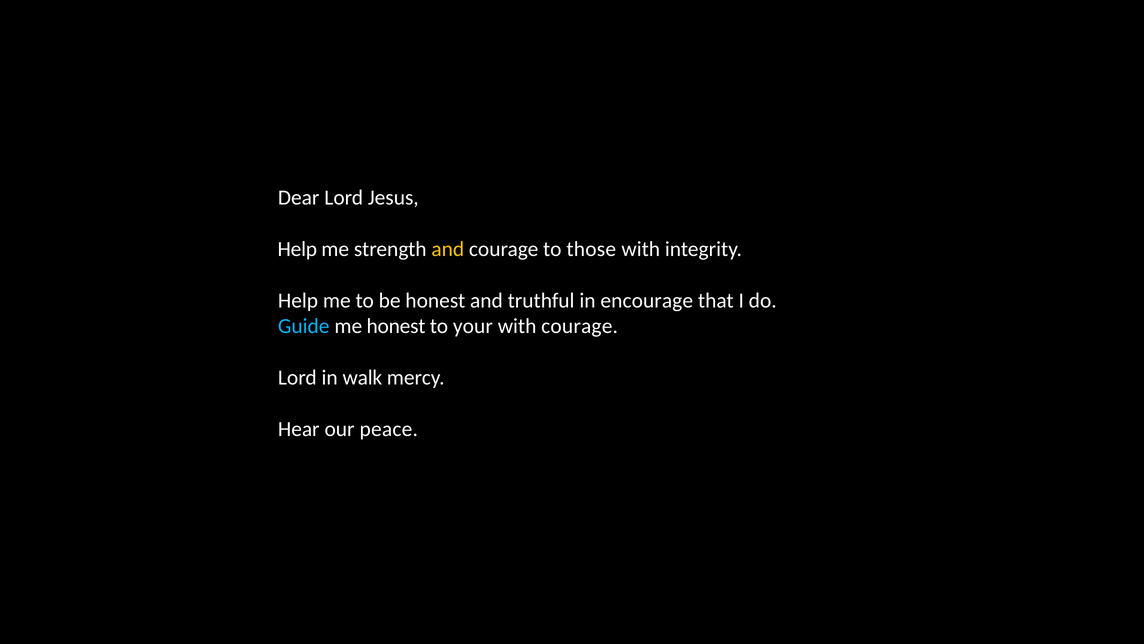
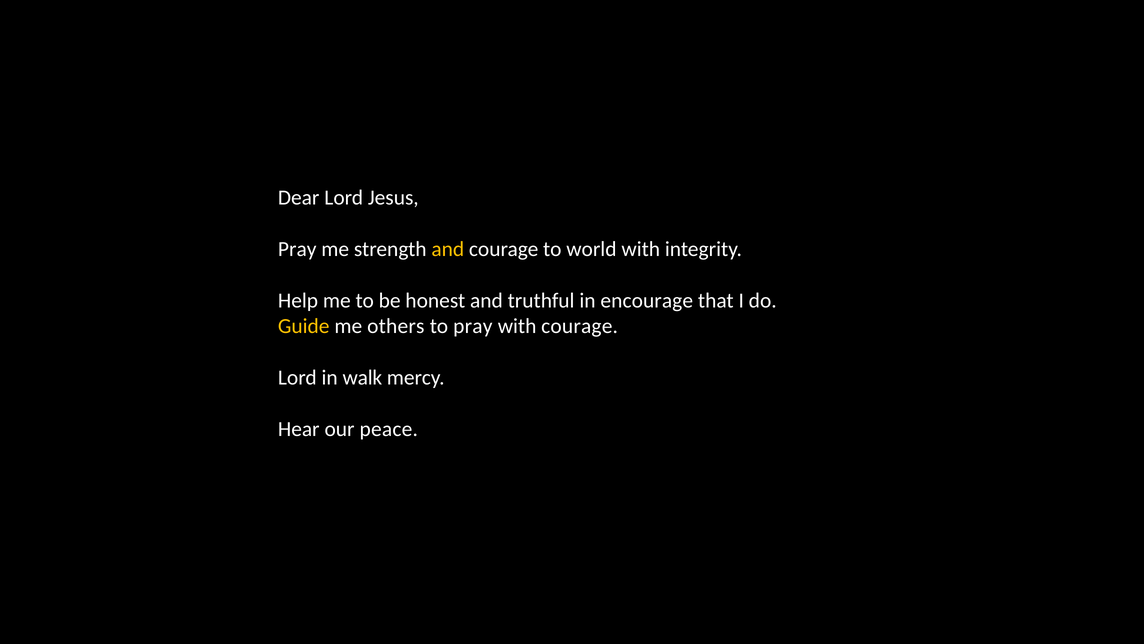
Help: Help -> Pray (297, 249)
those: those -> world (591, 249)
Guide colour: light blue -> yellow (304, 326)
me honest: honest -> others (396, 326)
to your: your -> pray (473, 326)
